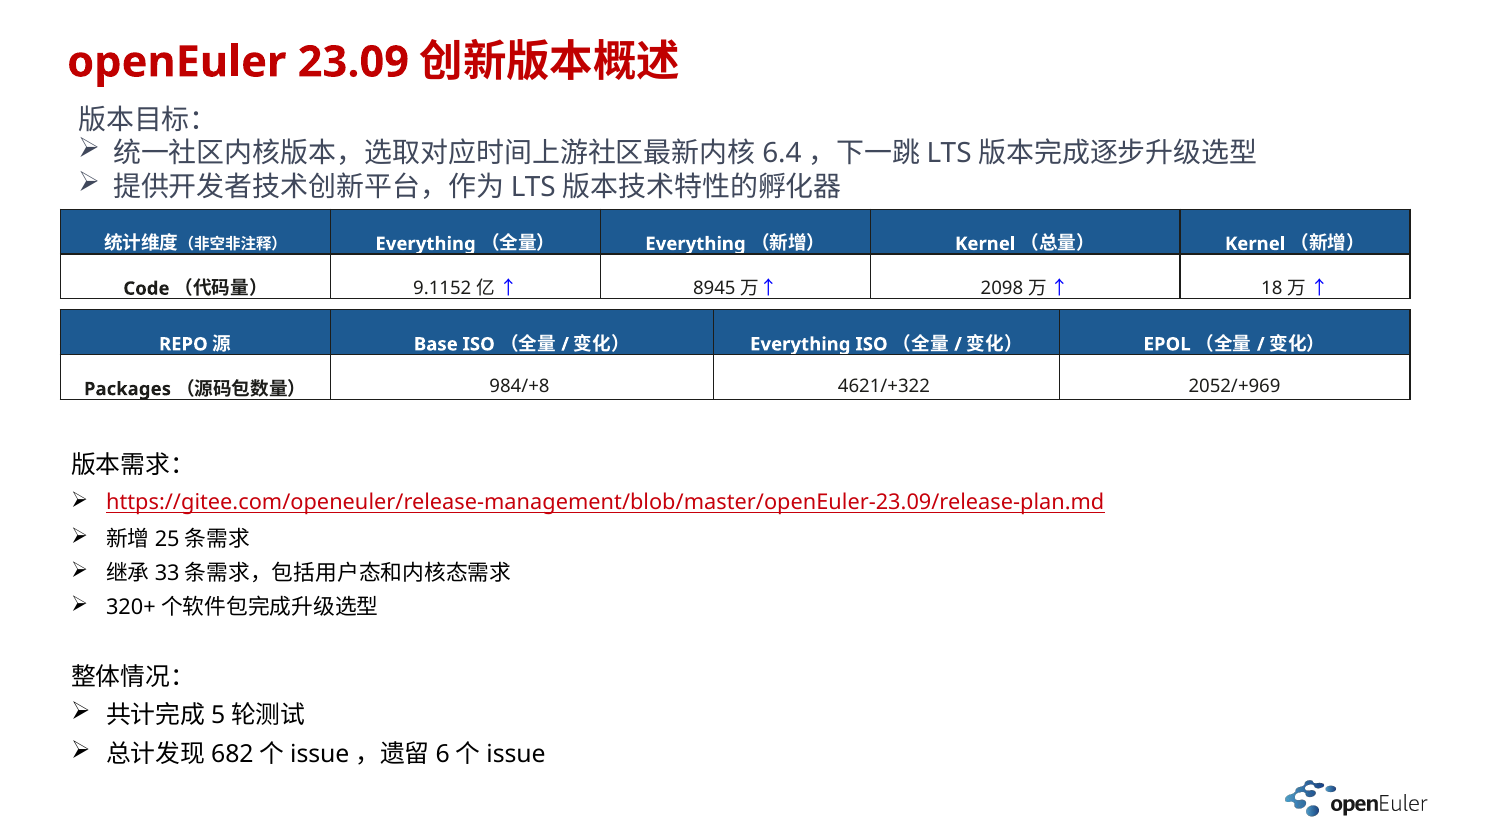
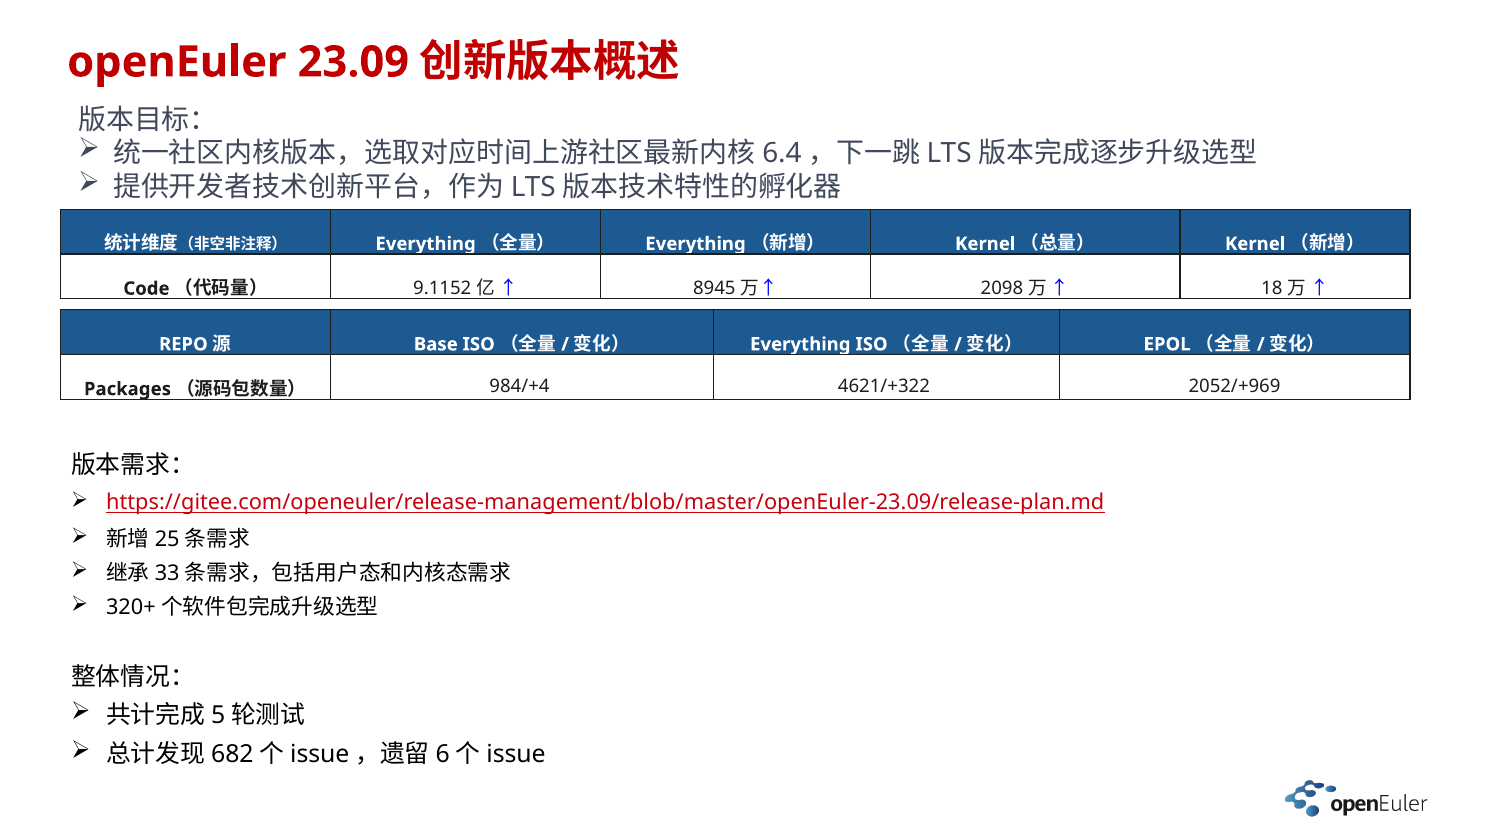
984/+8: 984/+8 -> 984/+4 (519, 387)
